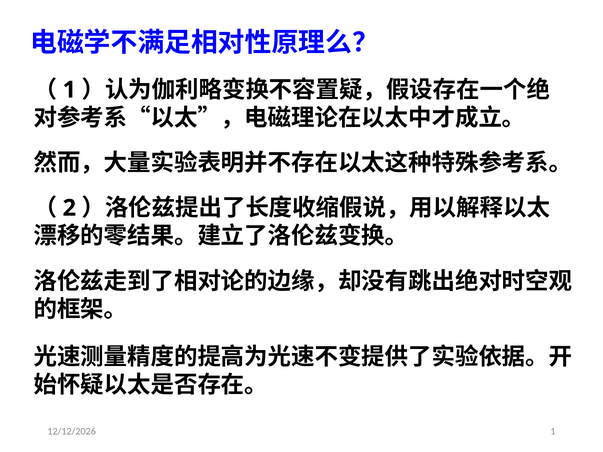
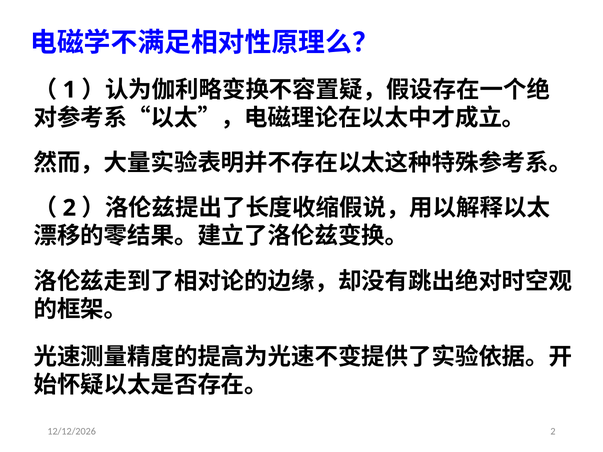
1: 1 -> 2 (553, 432)
